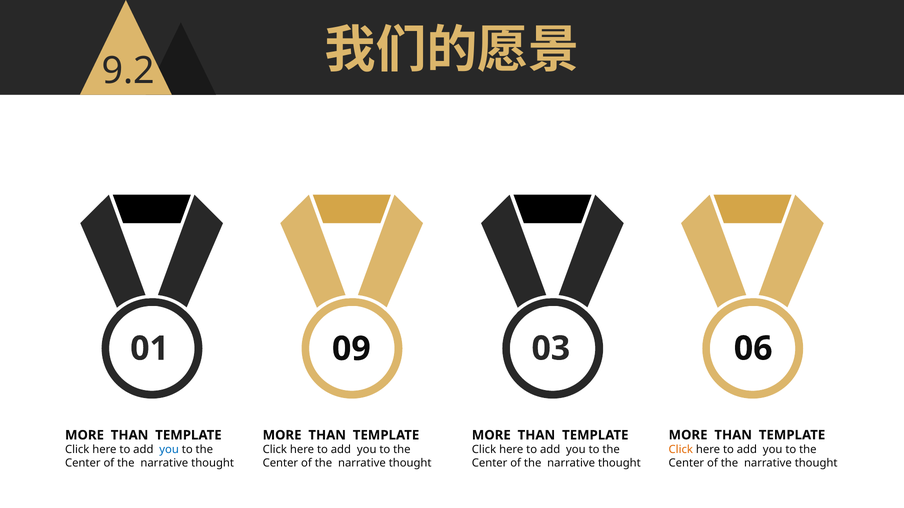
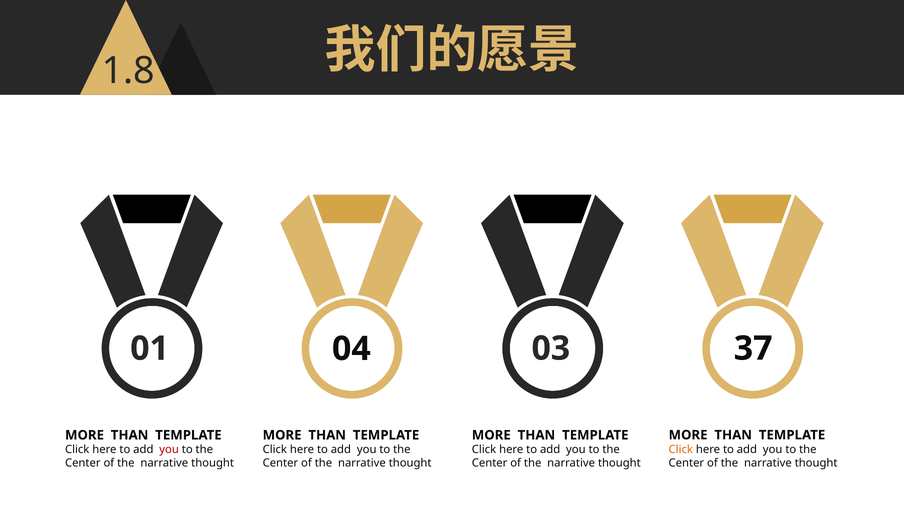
9.2: 9.2 -> 1.8 (128, 71)
09: 09 -> 04 (351, 349)
06: 06 -> 37 (753, 349)
you colour: blue -> red (169, 450)
